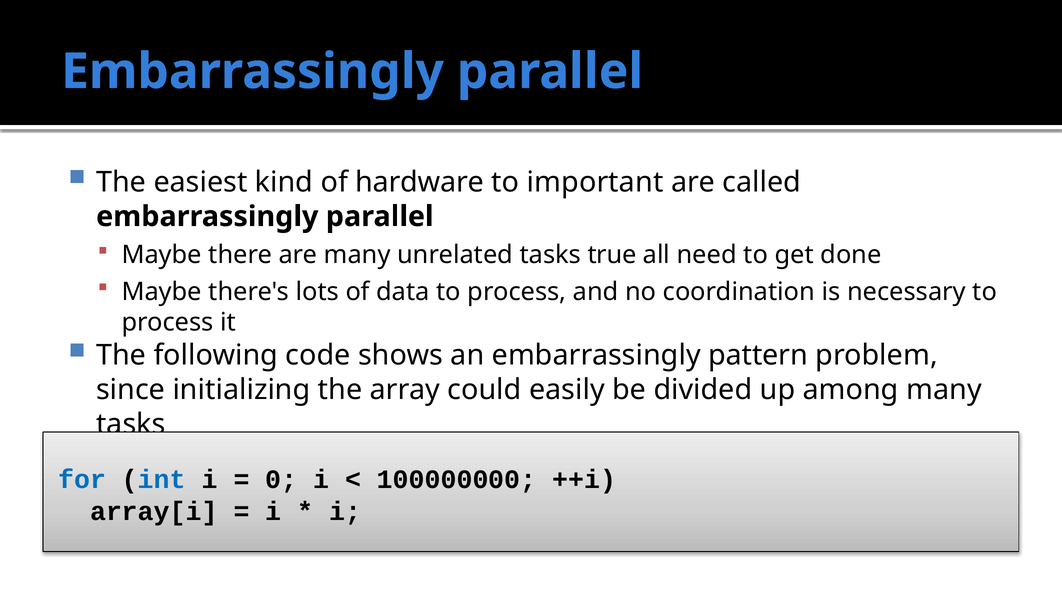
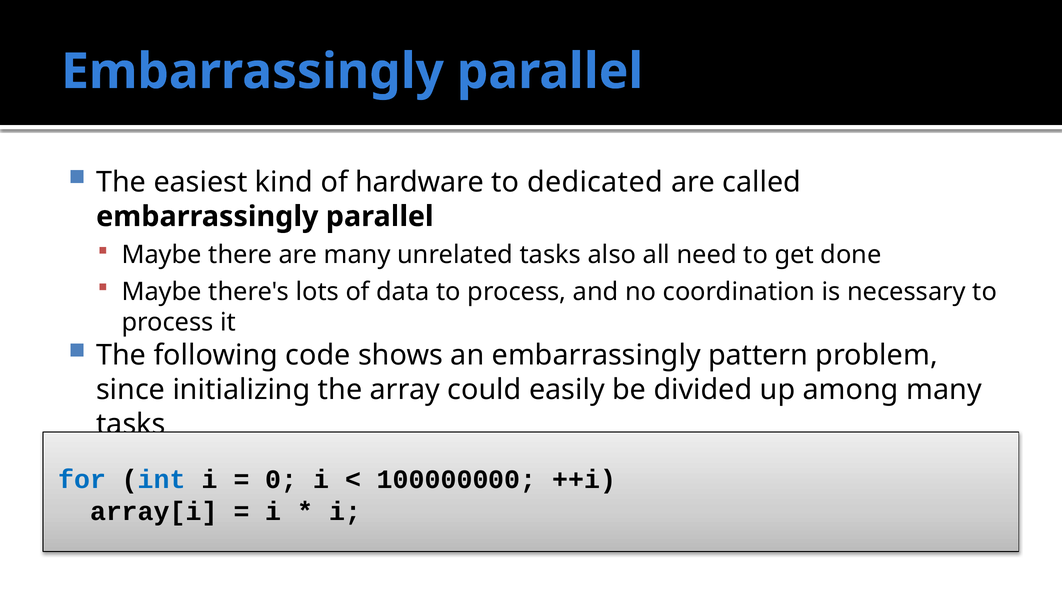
important: important -> dedicated (595, 182)
true: true -> also (612, 255)
